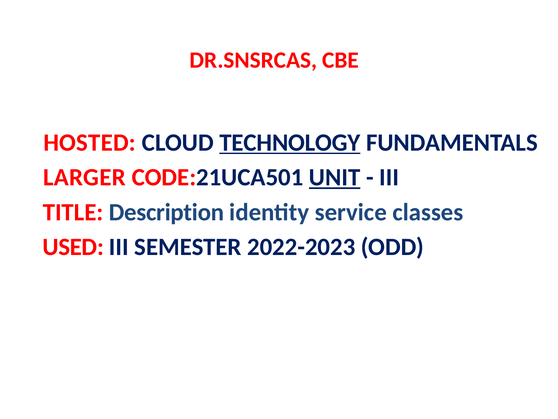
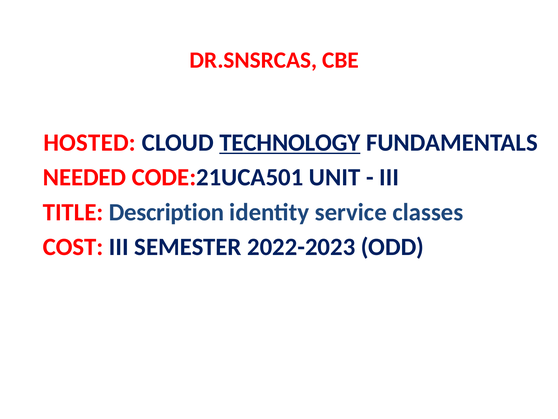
LARGER: LARGER -> NEEDED (85, 177)
UNIT underline: present -> none (335, 177)
USED: USED -> COST (73, 247)
